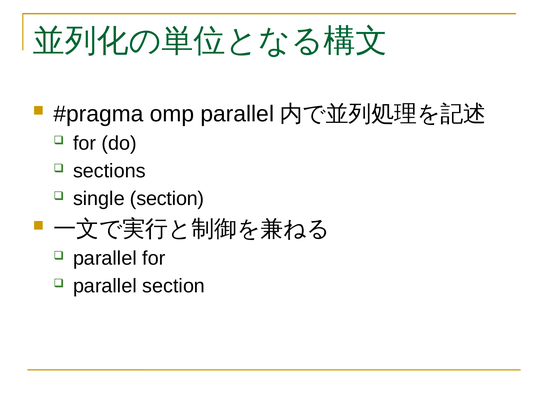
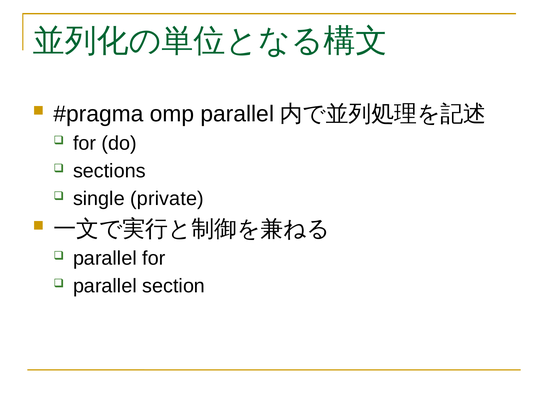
single section: section -> private (167, 199)
